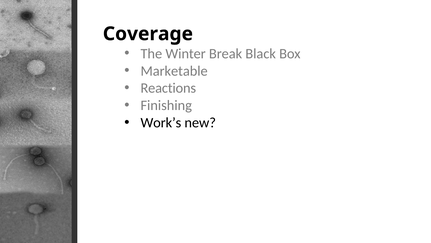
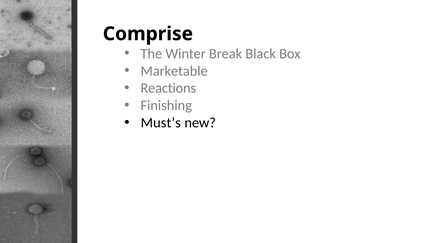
Coverage: Coverage -> Comprise (148, 34)
Work’s: Work’s -> Must’s (161, 123)
